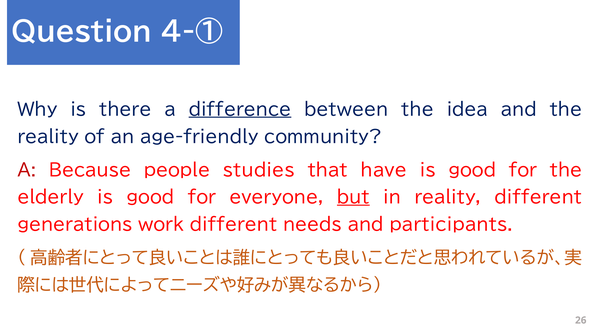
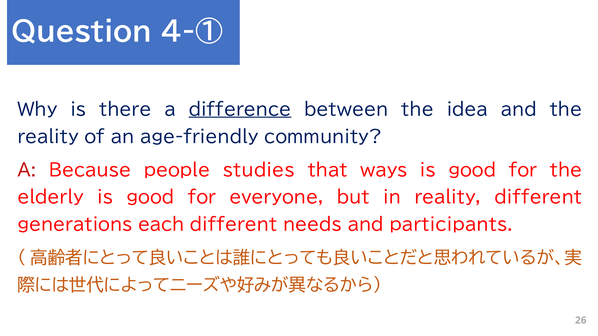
have: have -> ways (384, 171)
but underline: present -> none (353, 198)
work: work -> each (161, 225)
